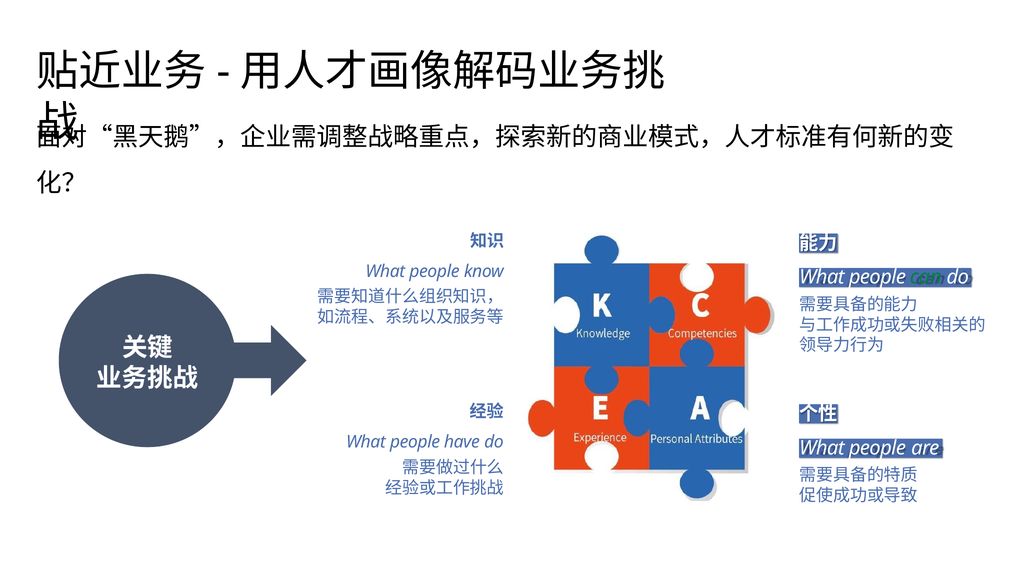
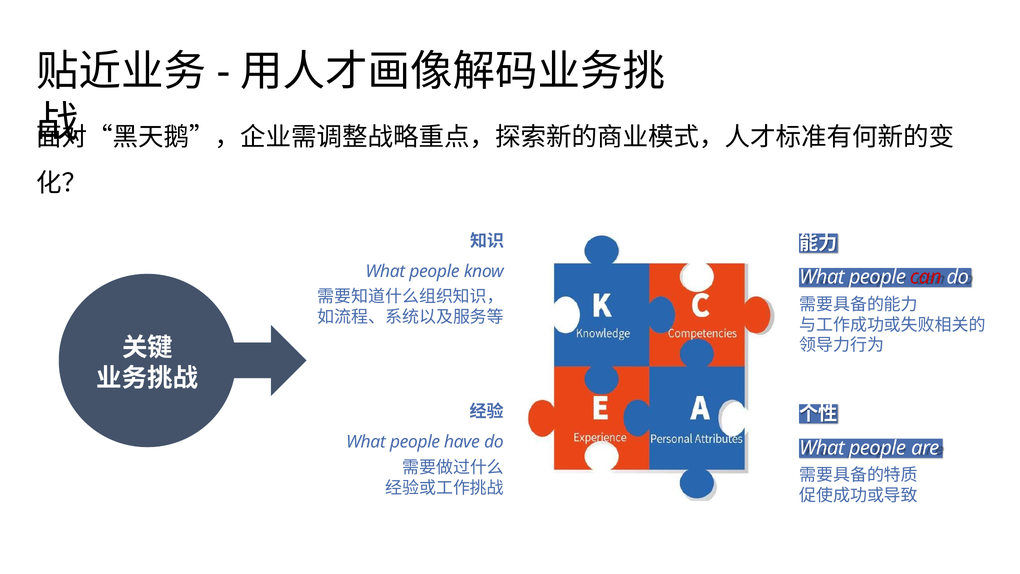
can colour: green -> red (926, 277)
